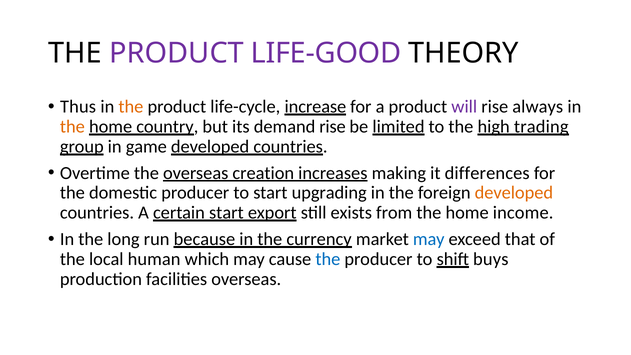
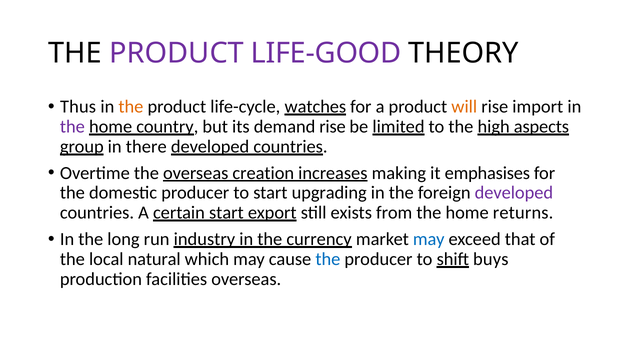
increase: increase -> watches (315, 107)
will colour: purple -> orange (464, 107)
always: always -> import (538, 107)
the colour: orange -> purple (72, 127)
trading: trading -> aspects (541, 127)
game: game -> there (146, 146)
differences: differences -> emphasises (487, 173)
developed colour: orange -> purple (514, 193)
income: income -> returns (523, 213)
because: because -> industry (204, 239)
human: human -> natural (154, 259)
